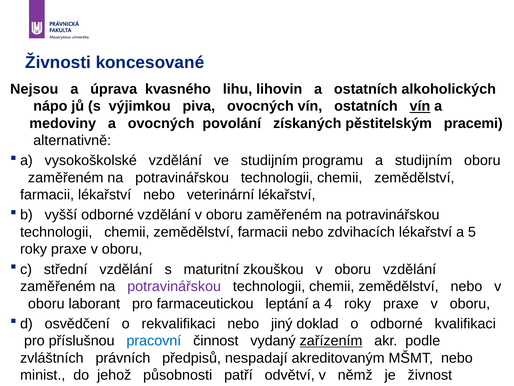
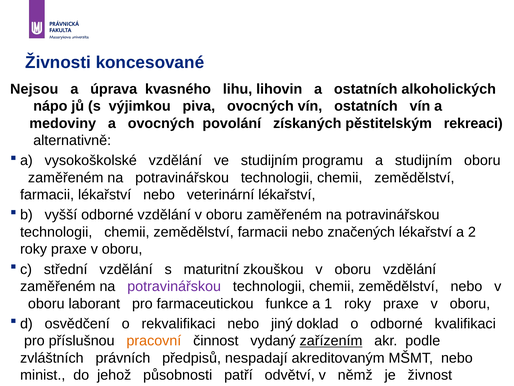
vín underline: present -> none (420, 106)
pracemi: pracemi -> rekreaci (473, 123)
zdvihacích: zdvihacích -> značených (361, 232)
a 5: 5 -> 2 (472, 232)
leptání: leptání -> funkce (287, 303)
4: 4 -> 1 (328, 303)
pracovní colour: blue -> orange (154, 340)
